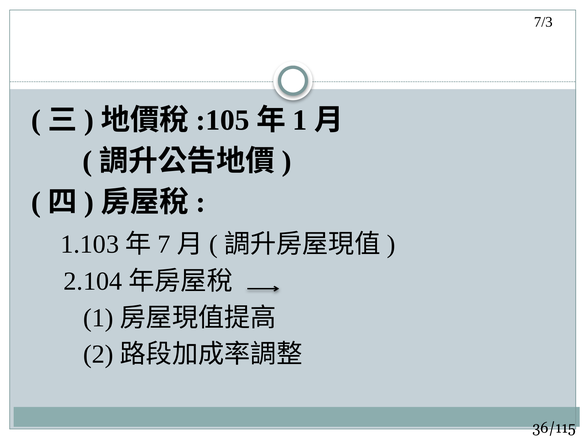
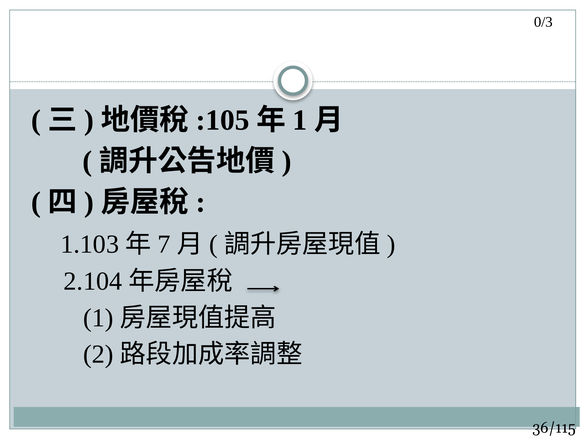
7/3: 7/3 -> 0/3 (543, 22)
